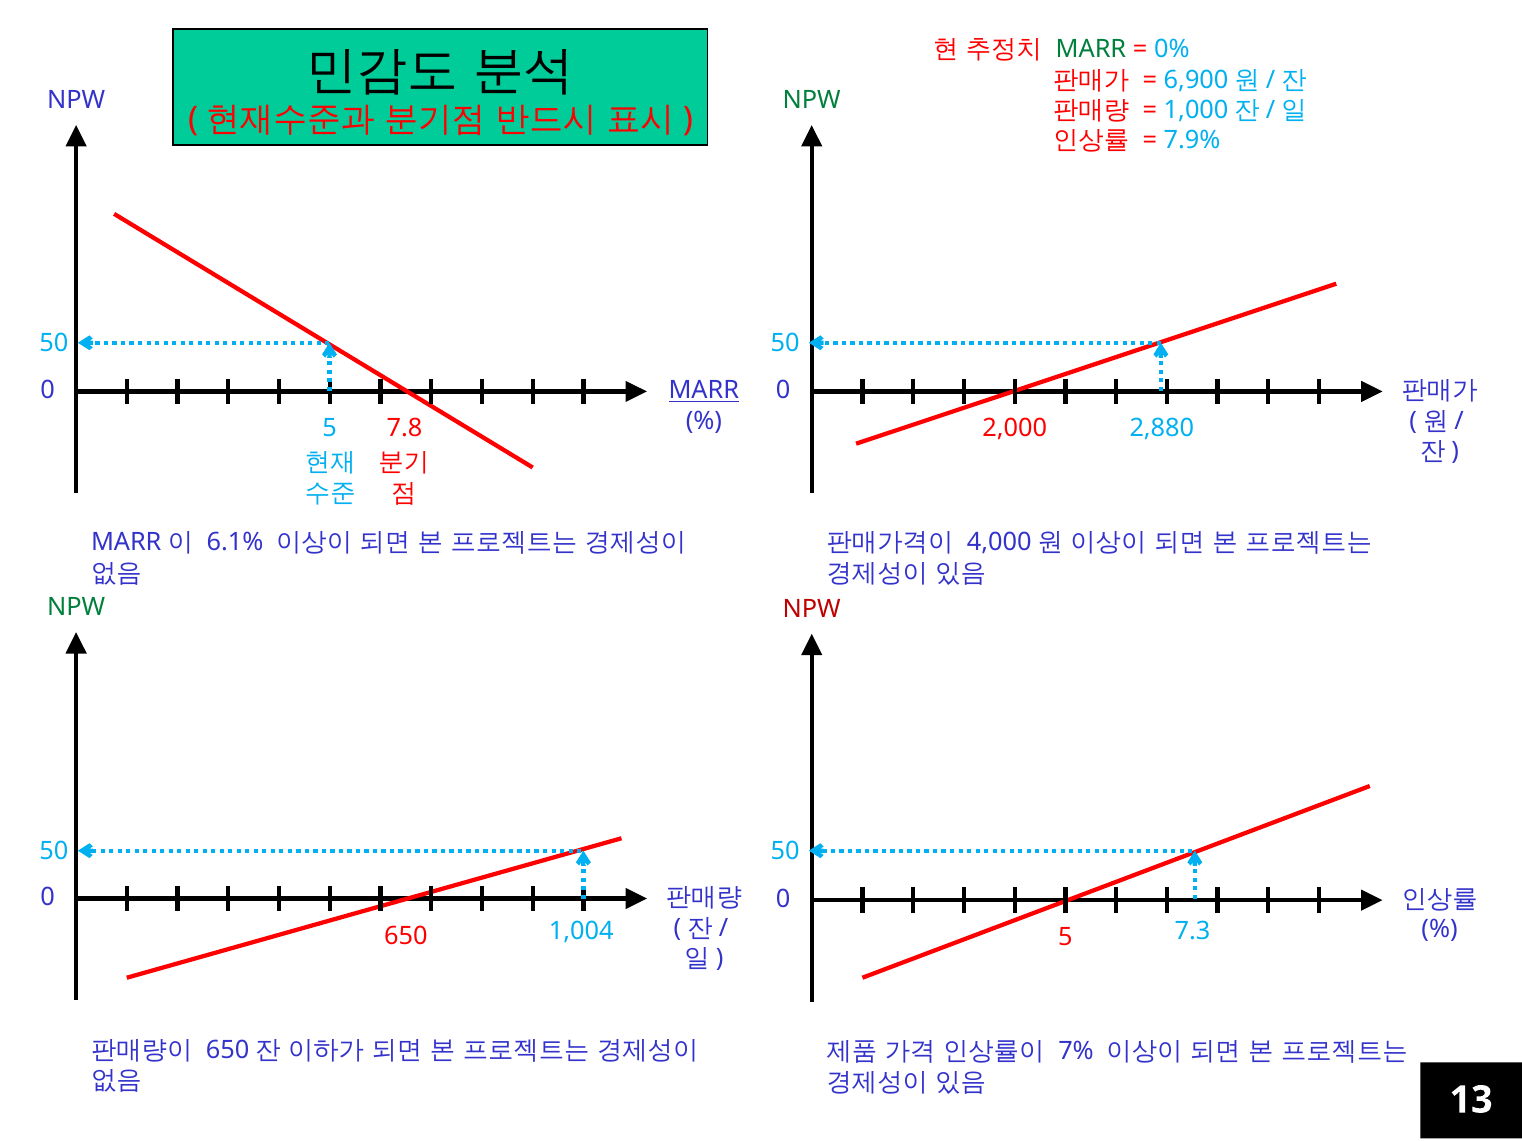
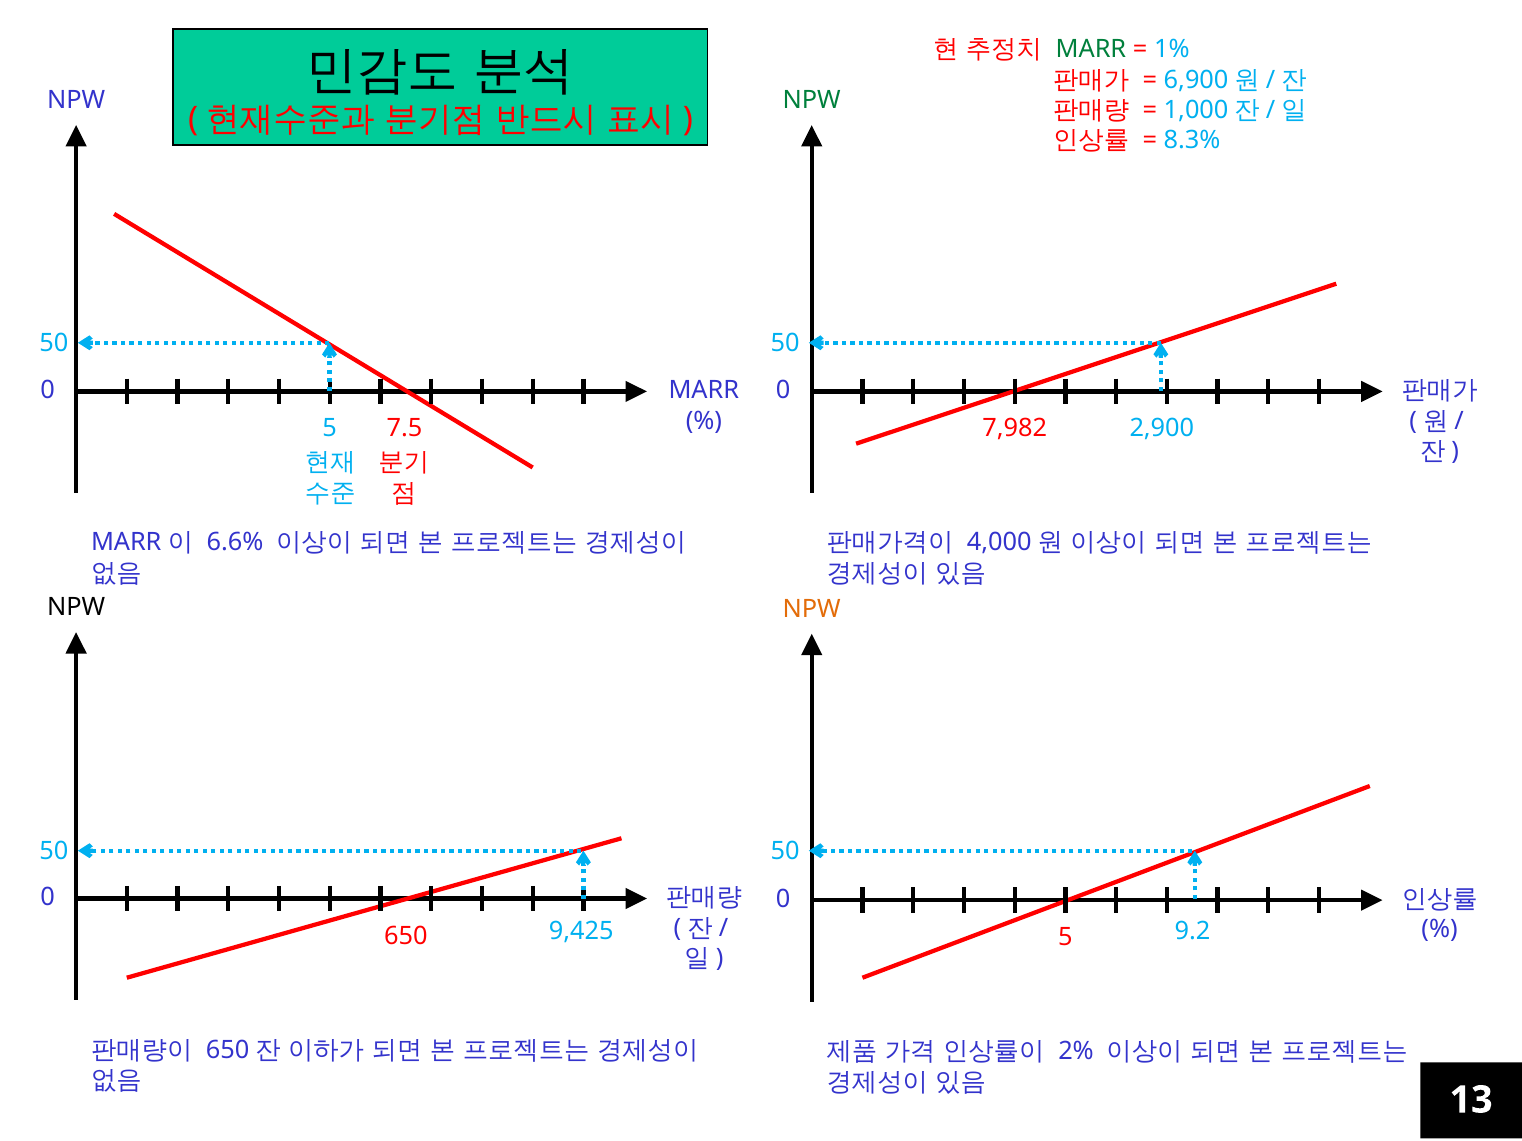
0%: 0% -> 1% (1172, 49)
7.9%: 7.9% -> 8.3% (1192, 141)
MARR underline: present -> none (704, 391)
7.8: 7.8 -> 7.5 (405, 429)
2,000: 2,000 -> 7,982 (1015, 429)
2,880: 2,880 -> 2,900 (1162, 429)
6.1%: 6.1% -> 6.6% (235, 543)
NPW colour: green -> black (76, 608)
NPW colour: red -> orange (812, 609)
1,004: 1,004 -> 9,425 (581, 932)
7.3: 7.3 -> 9.2 (1192, 932)
7%: 7% -> 2% (1076, 1052)
